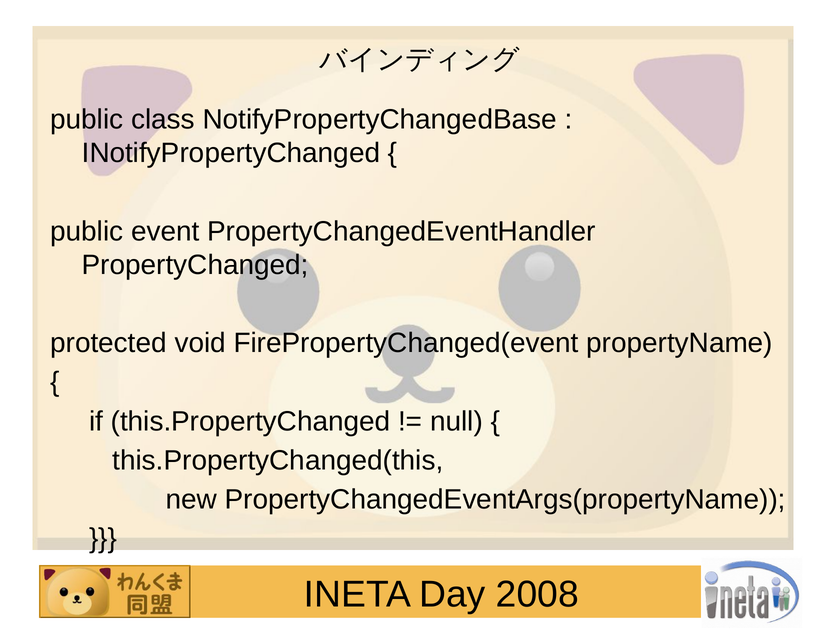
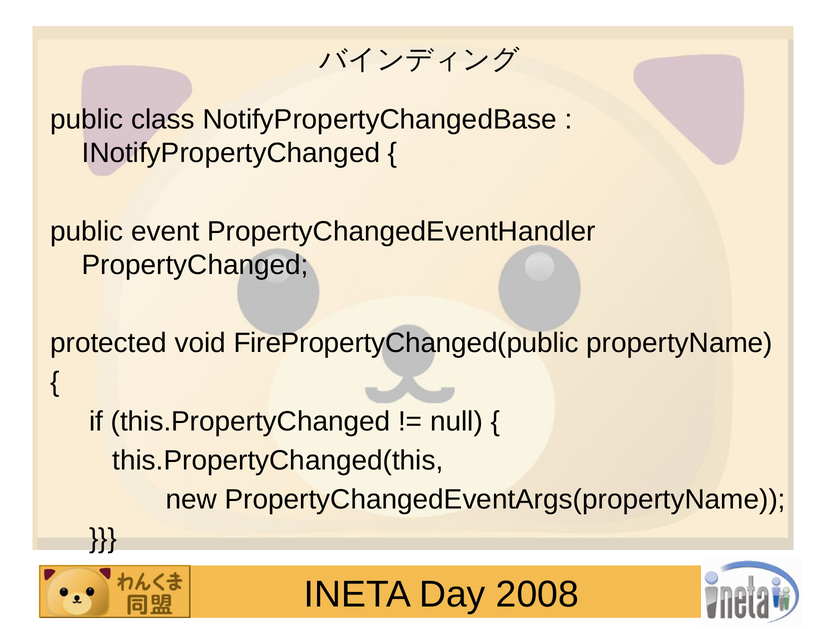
FirePropertyChanged(event: FirePropertyChanged(event -> FirePropertyChanged(public (406, 343)
